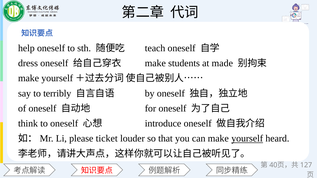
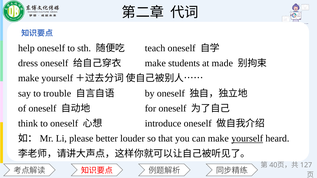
terribly: terribly -> trouble (57, 94)
ticket: ticket -> better (107, 139)
